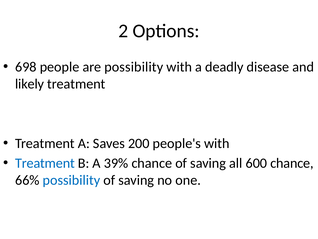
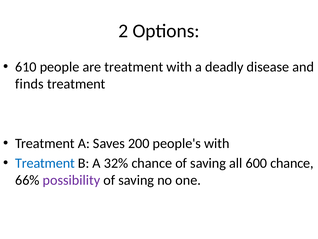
698: 698 -> 610 (26, 67)
are possibility: possibility -> treatment (134, 67)
likely: likely -> finds (29, 84)
39%: 39% -> 32% (116, 163)
possibility colour: blue -> purple (71, 180)
